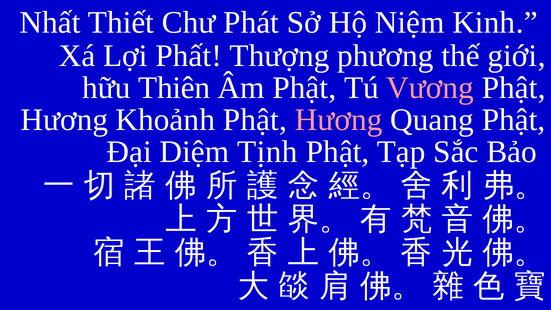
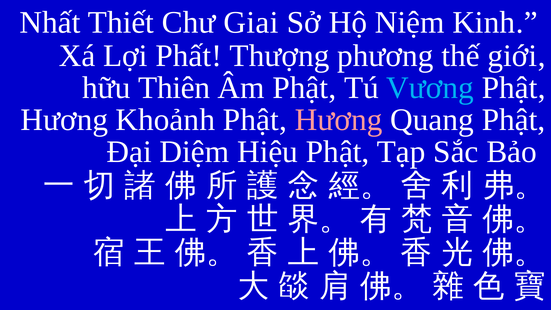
Phát: Phát -> Giai (251, 22)
Vương colour: pink -> light blue (430, 88)
Tịnh: Tịnh -> Hiệu (268, 152)
